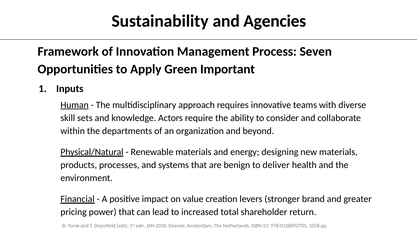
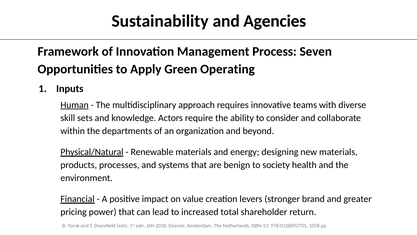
Important: Important -> Operating (228, 69)
deliver: deliver -> society (276, 165)
